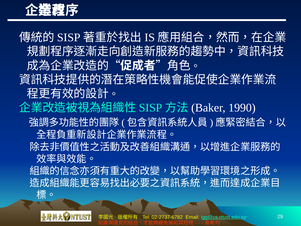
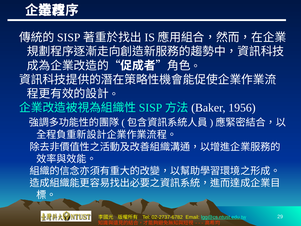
1990: 1990 -> 1956 (242, 108)
